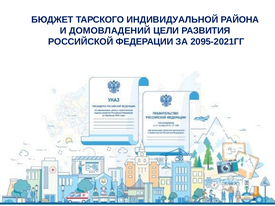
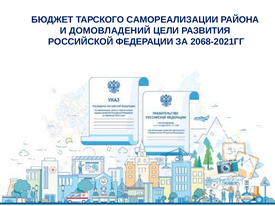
ИНДИВИДУАЛЬНОЙ: ИНДИВИДУАЛЬНОЙ -> САМОРЕАЛИЗАЦИИ (172, 20)
2095-2021ГГ: 2095-2021ГГ -> 2068-2021ГГ (217, 42)
